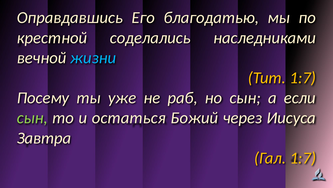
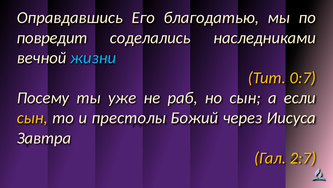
крестной: крестной -> повредит (52, 38)
Тит 1:7: 1:7 -> 0:7 (303, 78)
сын colour: light green -> yellow (32, 118)
остаться: остаться -> престолы (129, 118)
Гал 1:7: 1:7 -> 2:7 (303, 158)
